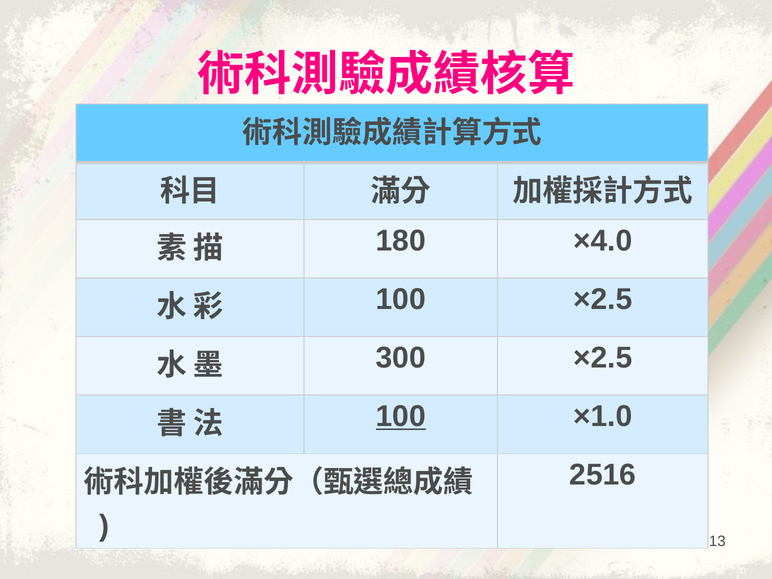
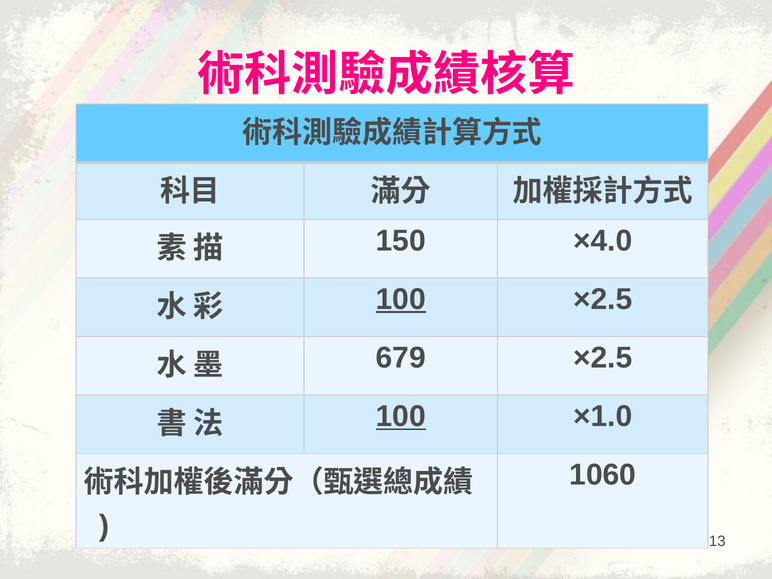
180: 180 -> 150 (401, 241)
100 underline: none -> present (401, 299)
300: 300 -> 679 (401, 358)
2516: 2516 -> 1060 (603, 475)
